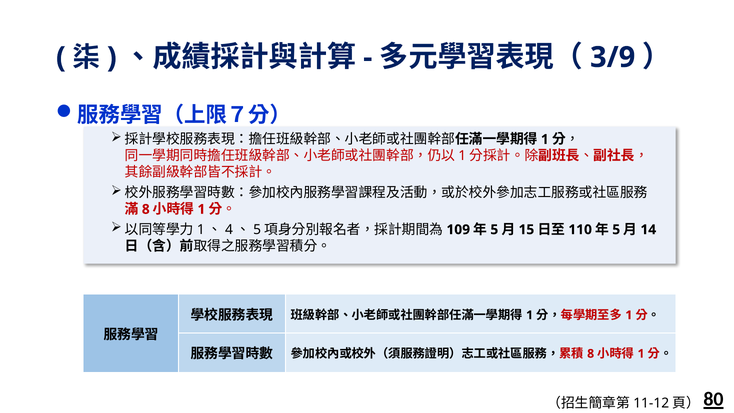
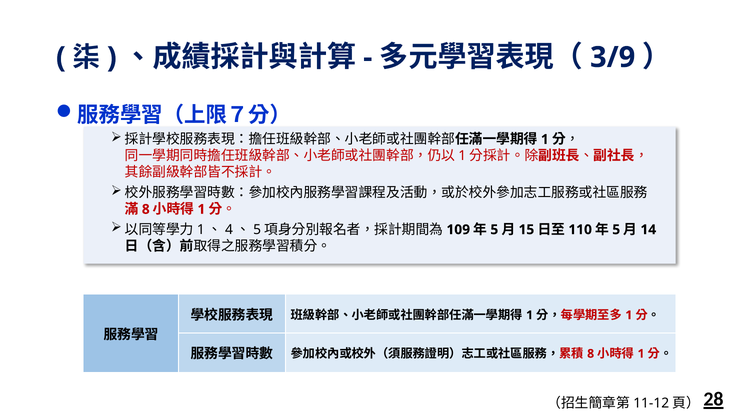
80: 80 -> 28 (713, 399)
